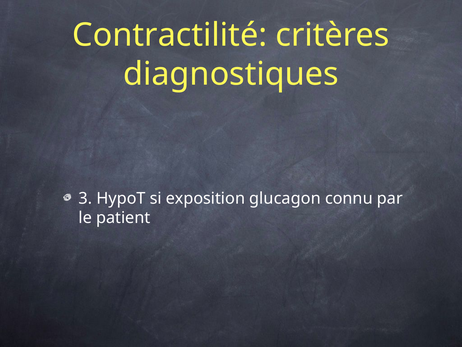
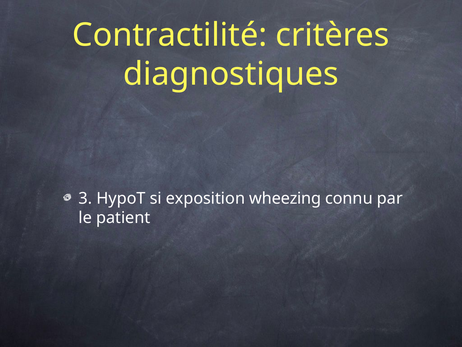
glucagon: glucagon -> wheezing (285, 198)
